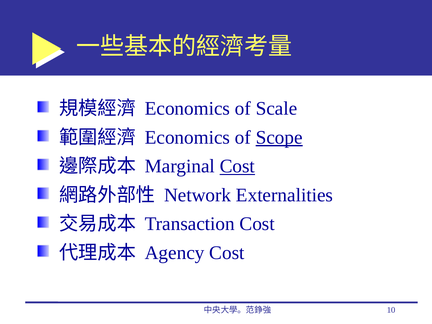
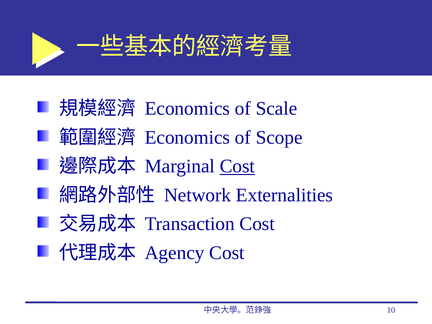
Scope underline: present -> none (279, 137)
